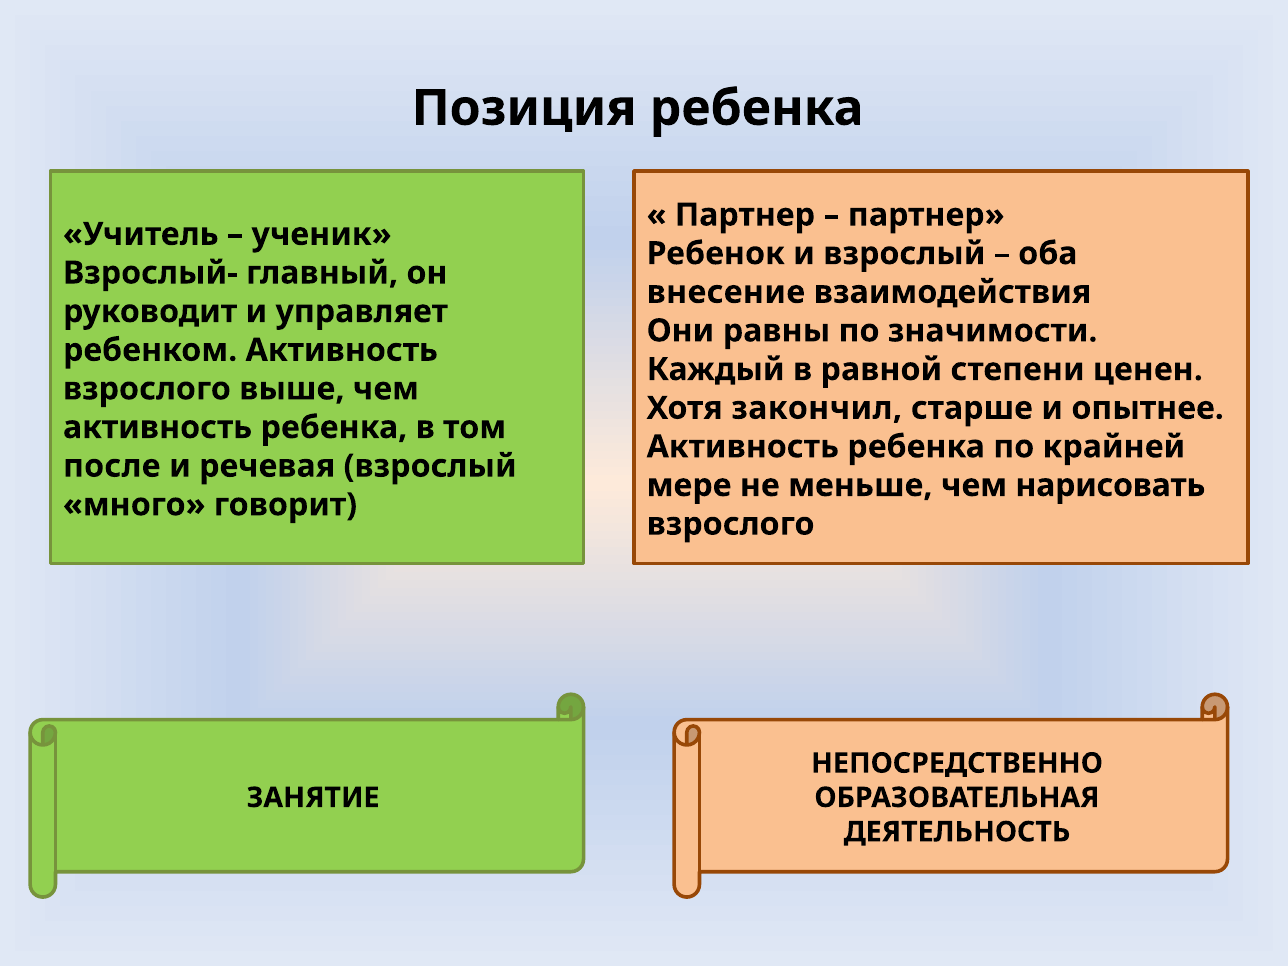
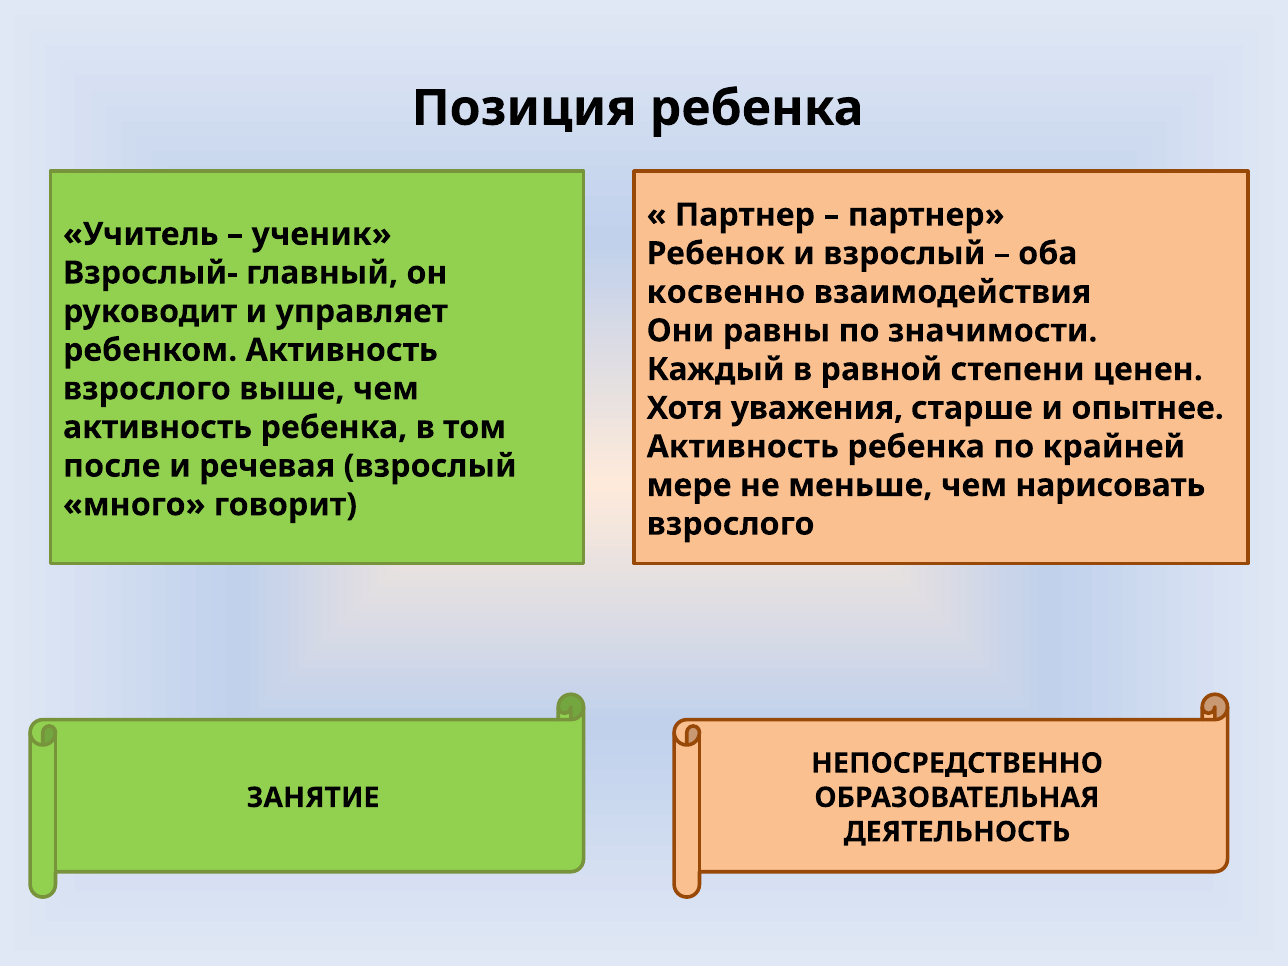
внесение: внесение -> косвенно (726, 292)
закончил: закончил -> уважения (817, 408)
